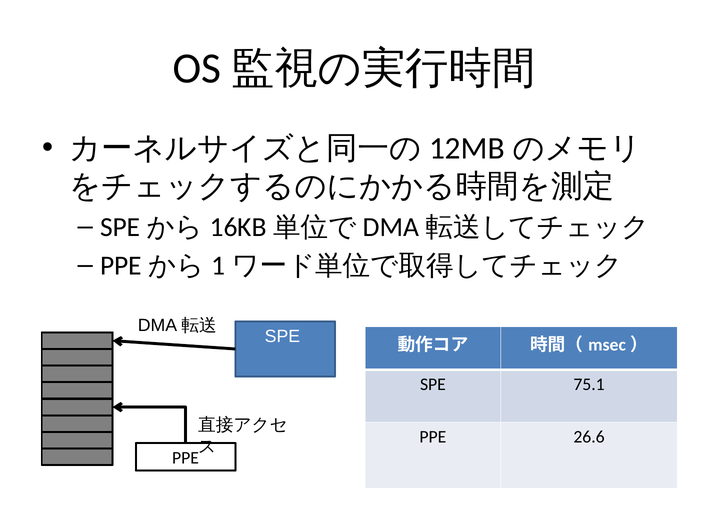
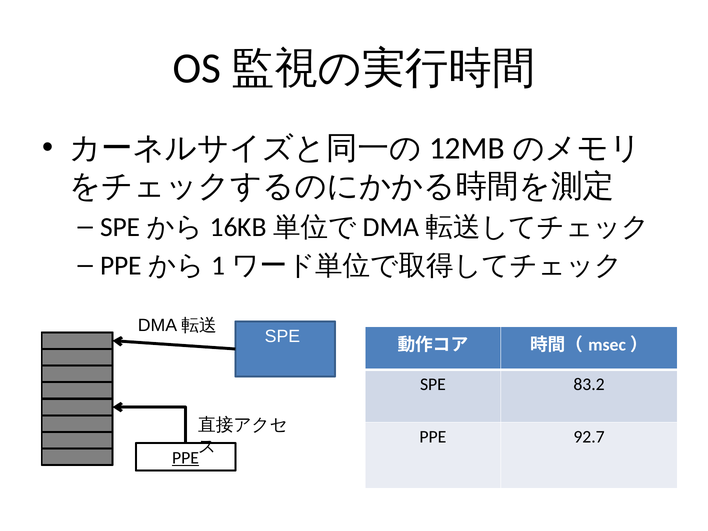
75.1: 75.1 -> 83.2 (589, 384)
26.6: 26.6 -> 92.7 (589, 437)
PPE underline: none -> present (186, 458)
